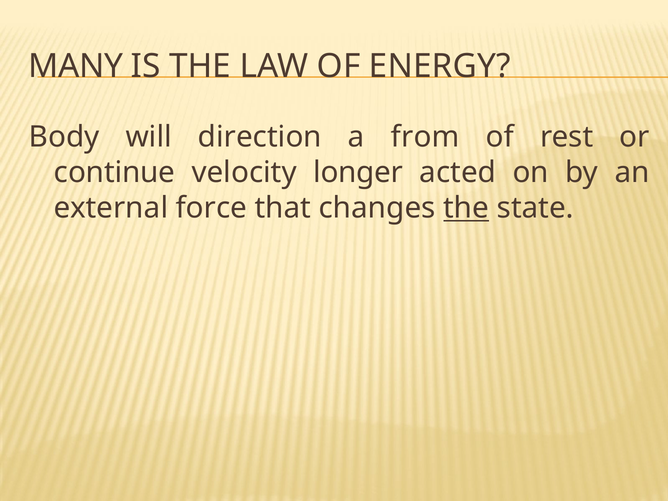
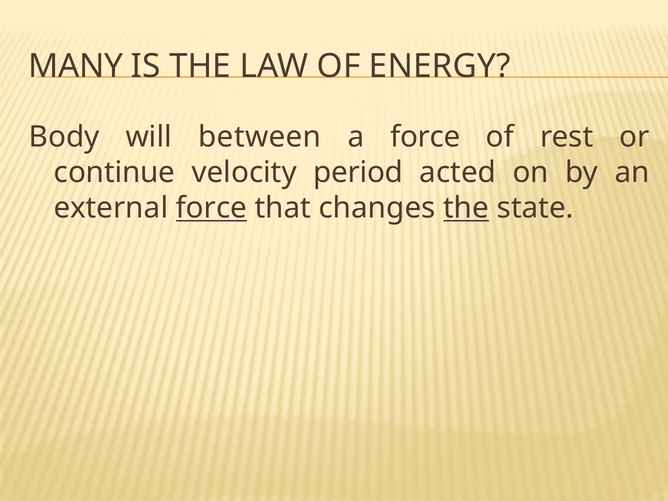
direction: direction -> between (260, 137)
a from: from -> force (425, 137)
longer: longer -> period (358, 172)
force underline: none -> present (211, 208)
